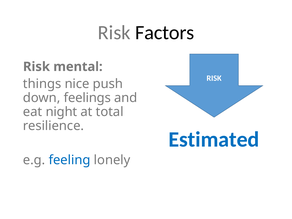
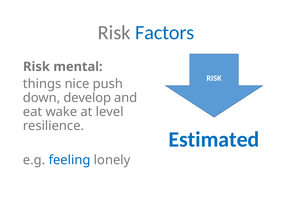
Factors colour: black -> blue (165, 33)
feelings: feelings -> develop (87, 98)
night: night -> wake (61, 112)
total: total -> level (110, 112)
